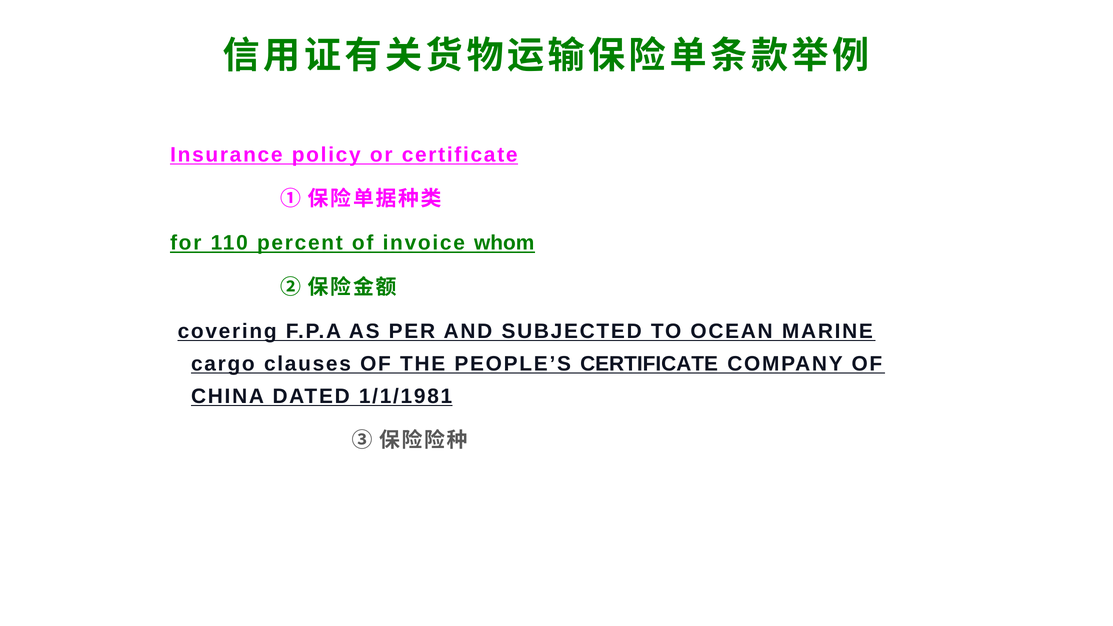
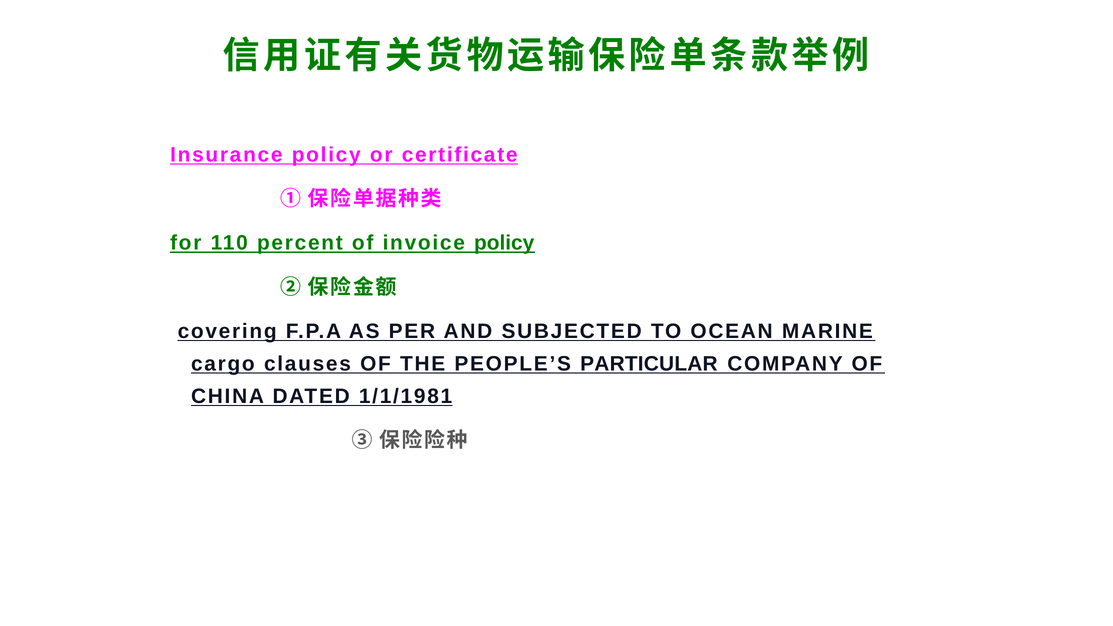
invoice whom: whom -> policy (504, 243)
PEOPLE’S CERTIFICATE: CERTIFICATE -> PARTICULAR (649, 364)
